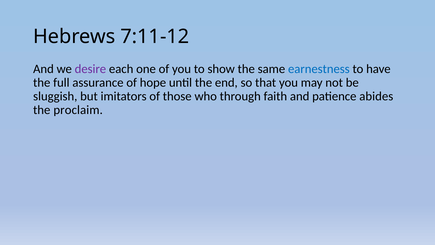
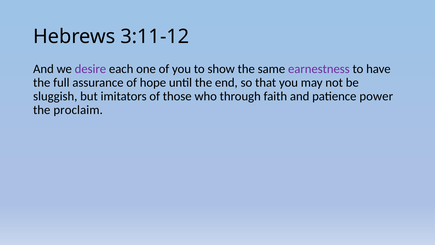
7:11-12: 7:11-12 -> 3:11-12 (155, 37)
earnestness colour: blue -> purple (319, 69)
abides: abides -> power (376, 96)
